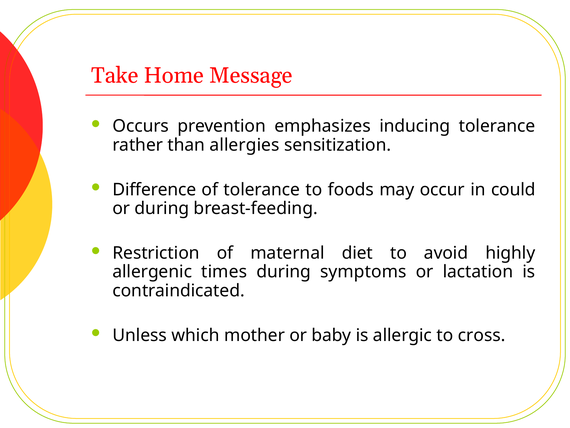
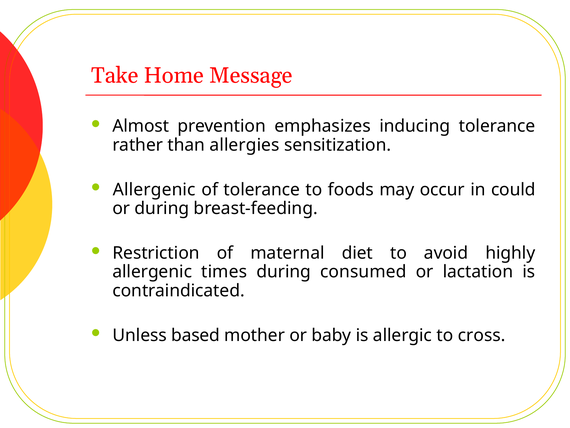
Occurs: Occurs -> Almost (141, 126)
Difference: Difference -> Allergenic (154, 189)
symptoms: symptoms -> consumed (363, 272)
which: which -> based (196, 335)
